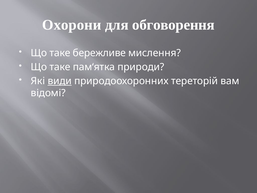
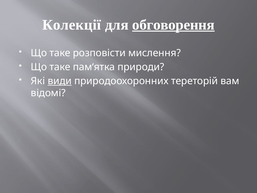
Охорони: Охорони -> Колекції (72, 25)
обговорення underline: none -> present (173, 25)
бережливе: бережливе -> розповісти (99, 53)
